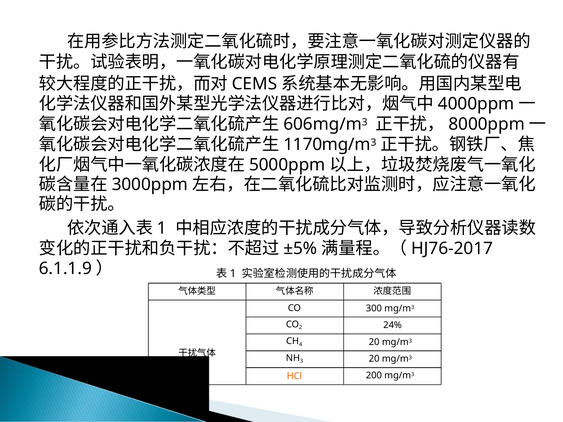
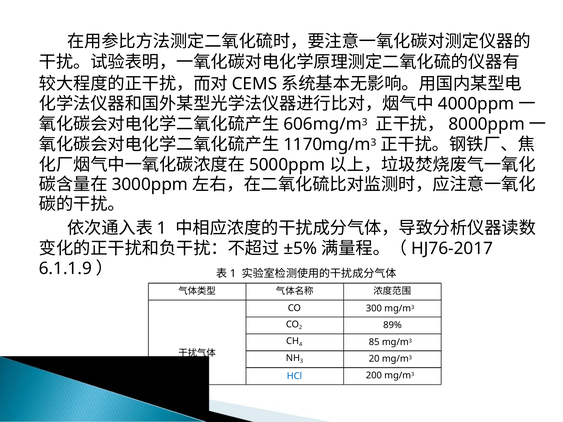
24%: 24% -> 89% (392, 325)
20: 20 -> 85 (374, 342)
HCl colour: orange -> blue (294, 376)
